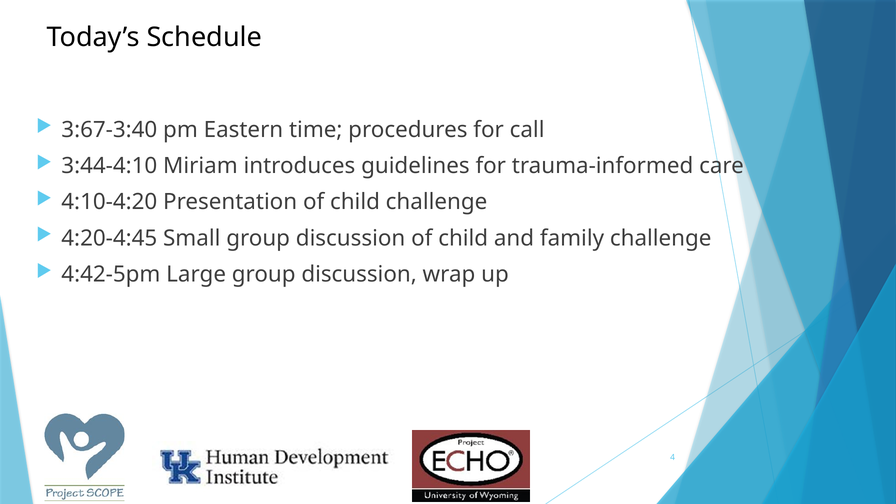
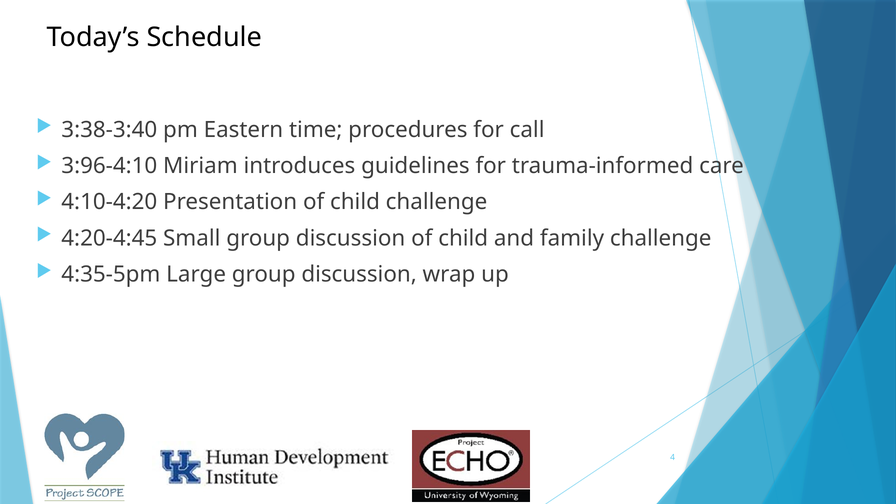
3:67-3:40: 3:67-3:40 -> 3:38-3:40 (109, 130)
3:44-4:10: 3:44-4:10 -> 3:96-4:10 (109, 166)
4:42-5pm: 4:42-5pm -> 4:35-5pm (111, 274)
